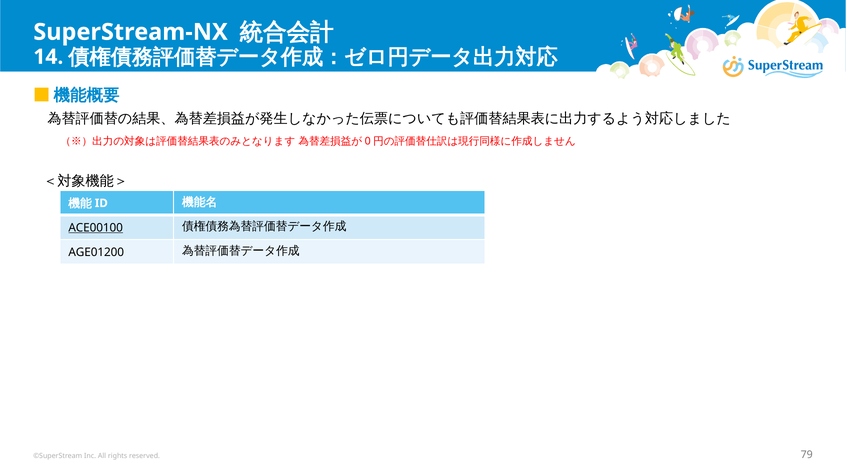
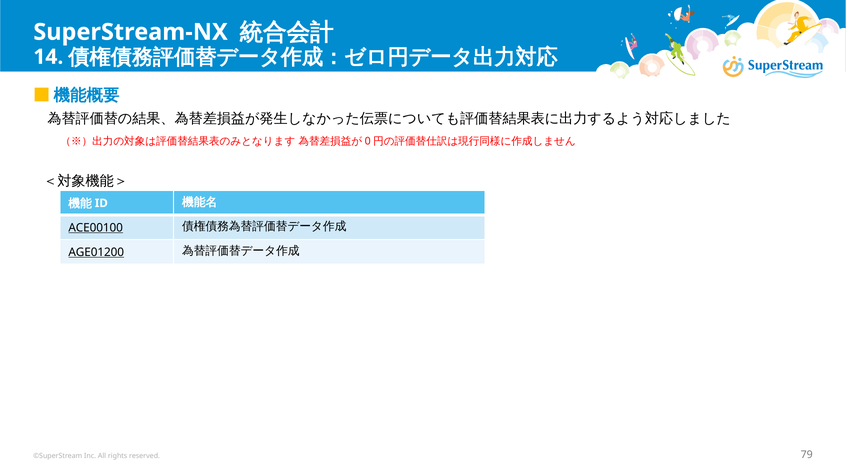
AGE01200 underline: none -> present (96, 252)
